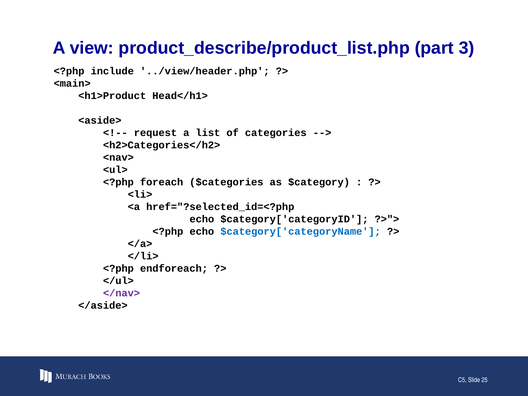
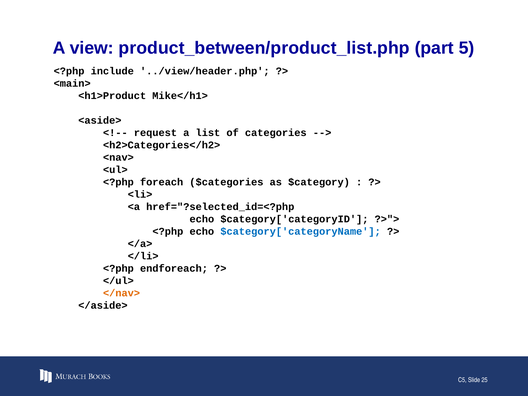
product_describe/product_list.php: product_describe/product_list.php -> product_between/product_list.php (264, 48)
3: 3 -> 5 (467, 48)
Head</h1>: Head</h1> -> Mike</h1> (180, 96)
</nav> colour: purple -> orange (122, 293)
